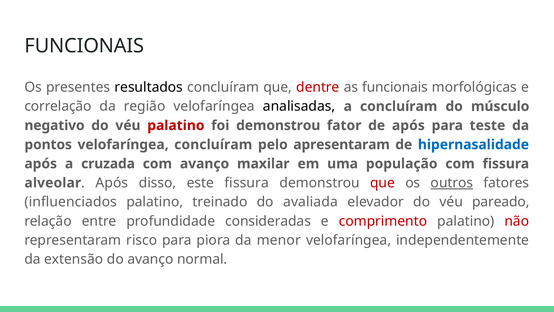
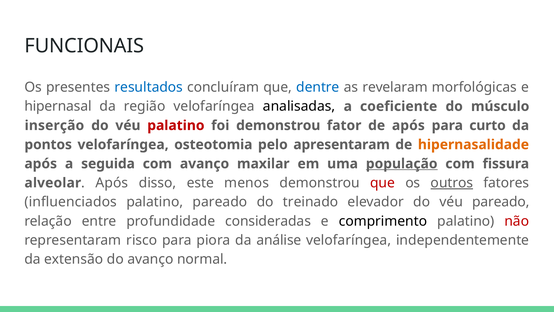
resultados colour: black -> blue (149, 87)
dentre colour: red -> blue (318, 87)
as funcionais: funcionais -> revelaram (395, 87)
correlação: correlação -> hipernasal (58, 106)
a concluíram: concluíram -> coeficiente (399, 106)
negativo: negativo -> inserção (54, 125)
teste: teste -> curto (488, 125)
velofaríngea concluíram: concluíram -> osteotomia (213, 144)
hipernasalidade colour: blue -> orange (473, 144)
cruzada: cruzada -> seguida (108, 164)
população underline: none -> present (402, 164)
este fissura: fissura -> menos (247, 183)
palatino treinado: treinado -> pareado (220, 202)
avaliada: avaliada -> treinado (311, 202)
comprimento colour: red -> black (383, 221)
menor: menor -> análise (279, 240)
